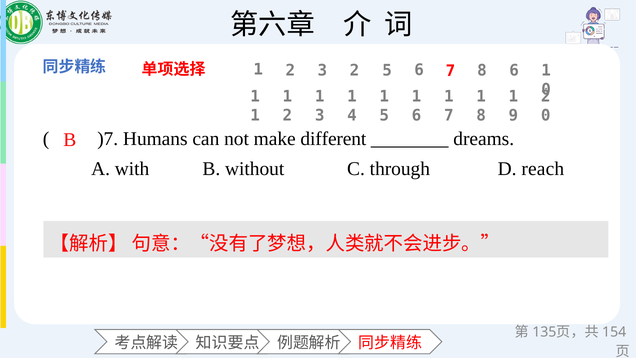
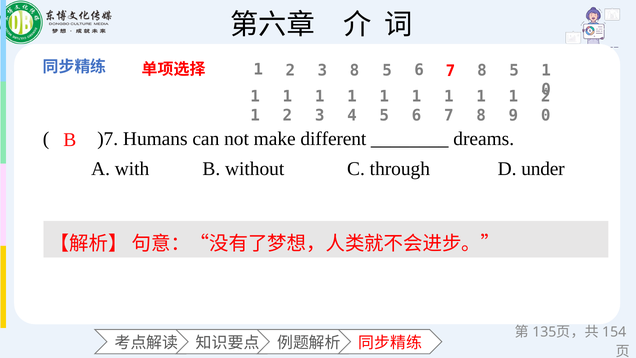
3 2: 2 -> 8 (354, 70)
7 8 6: 6 -> 5 (514, 70)
reach: reach -> under (543, 169)
